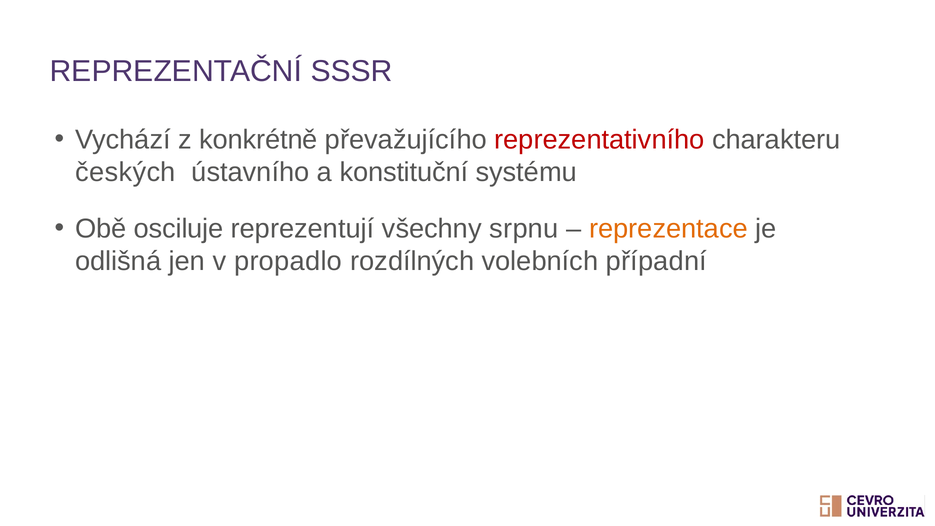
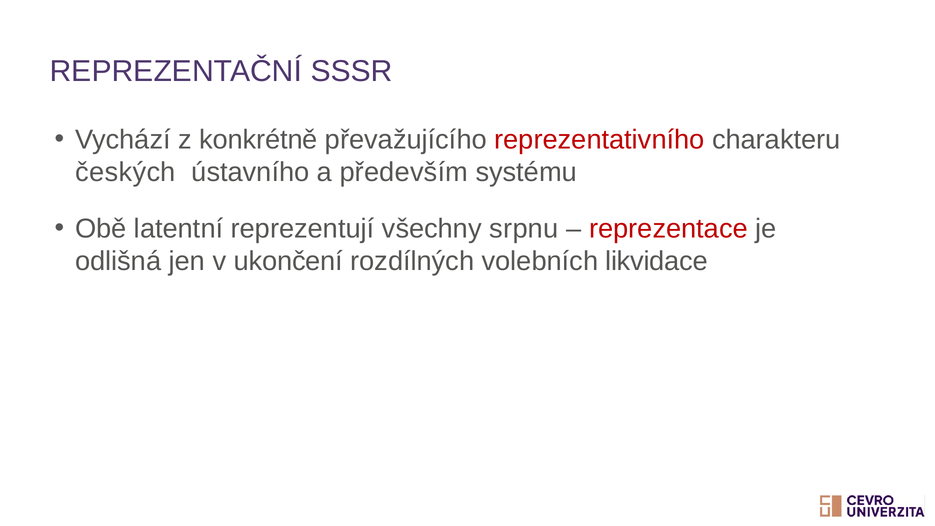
konstituční: konstituční -> především (404, 172)
osciluje: osciluje -> latentní (179, 229)
reprezentace colour: orange -> red (668, 229)
propadlo: propadlo -> ukončení (288, 261)
případní: případní -> likvidace (657, 261)
